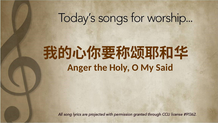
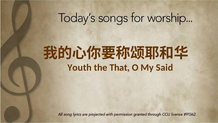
Anger: Anger -> Youth (80, 67)
Holy: Holy -> That (120, 67)
